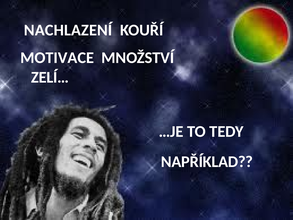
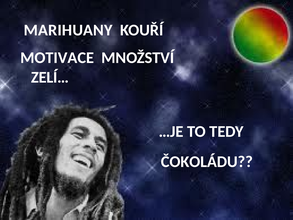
NACHLAZENÍ: NACHLAZENÍ -> MARIHUANY (68, 30)
NAPŘÍKLAD: NAPŘÍKLAD -> ČOKOLÁDU (207, 161)
